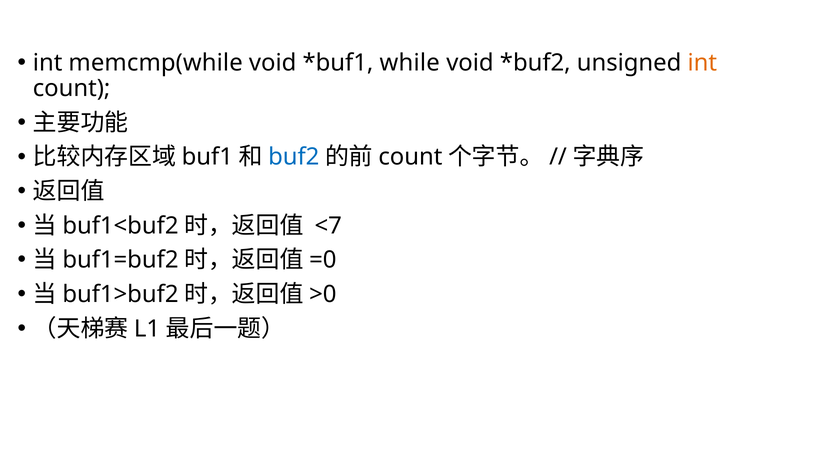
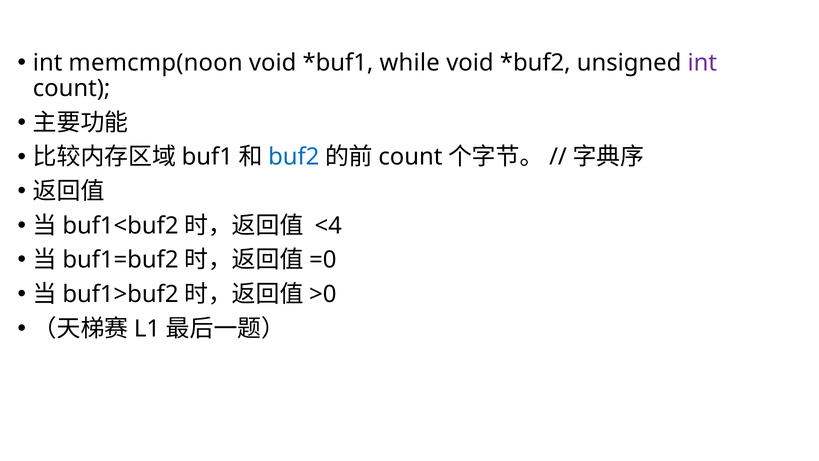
memcmp(while: memcmp(while -> memcmp(noon (156, 63)
int colour: orange -> purple (702, 63)
<7: <7 -> <4 (328, 226)
